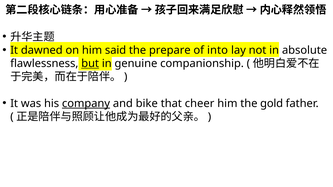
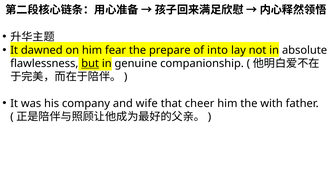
said: said -> fear (116, 50)
company underline: present -> none (86, 104)
bike: bike -> wife (147, 104)
gold: gold -> with (272, 104)
